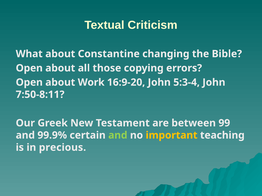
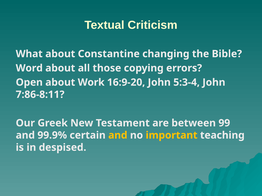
Open: Open -> Word (29, 68)
7:50-8:11: 7:50-8:11 -> 7:86-8:11 (40, 95)
and colour: light green -> yellow (118, 136)
precious: precious -> despised (63, 148)
